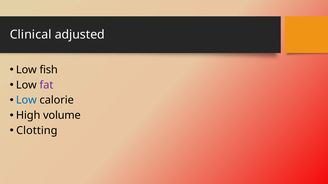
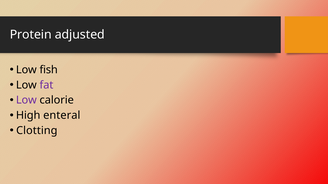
Clinical: Clinical -> Protein (31, 35)
Low colour: blue -> purple (26, 100)
volume: volume -> enteral (62, 116)
